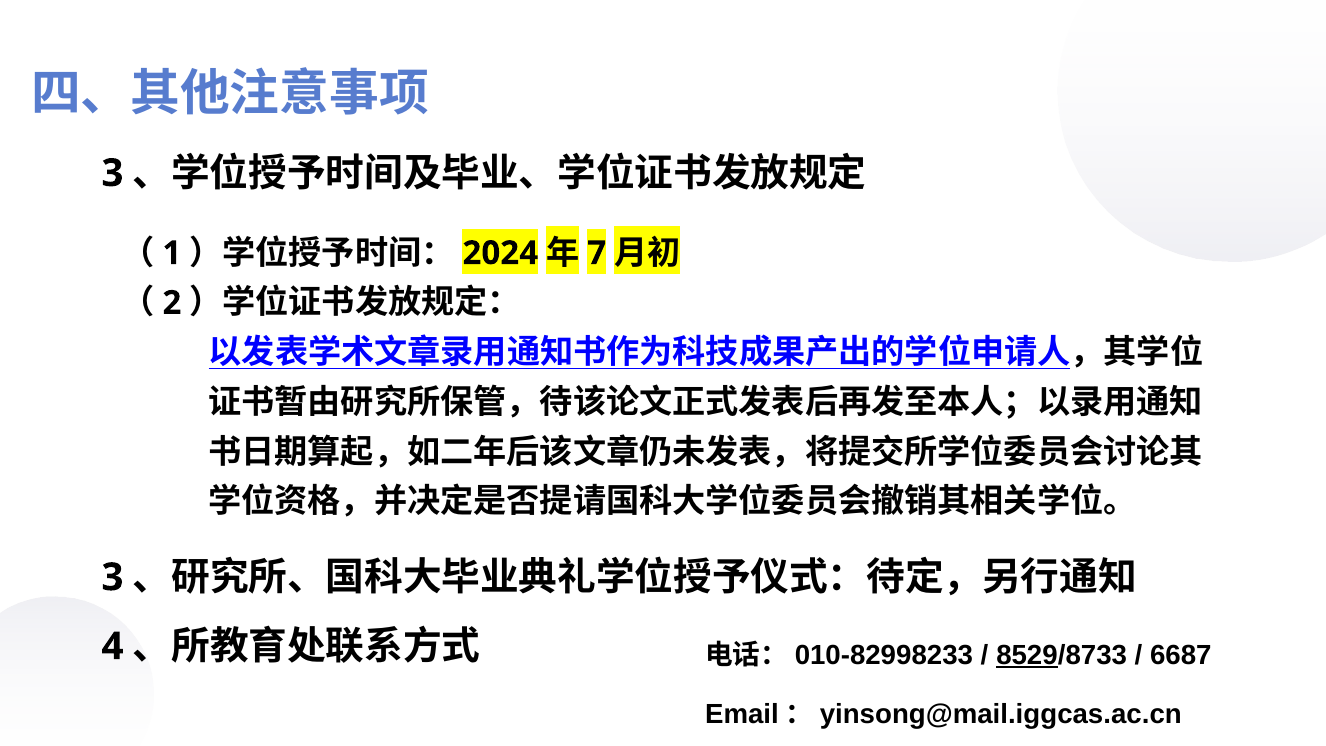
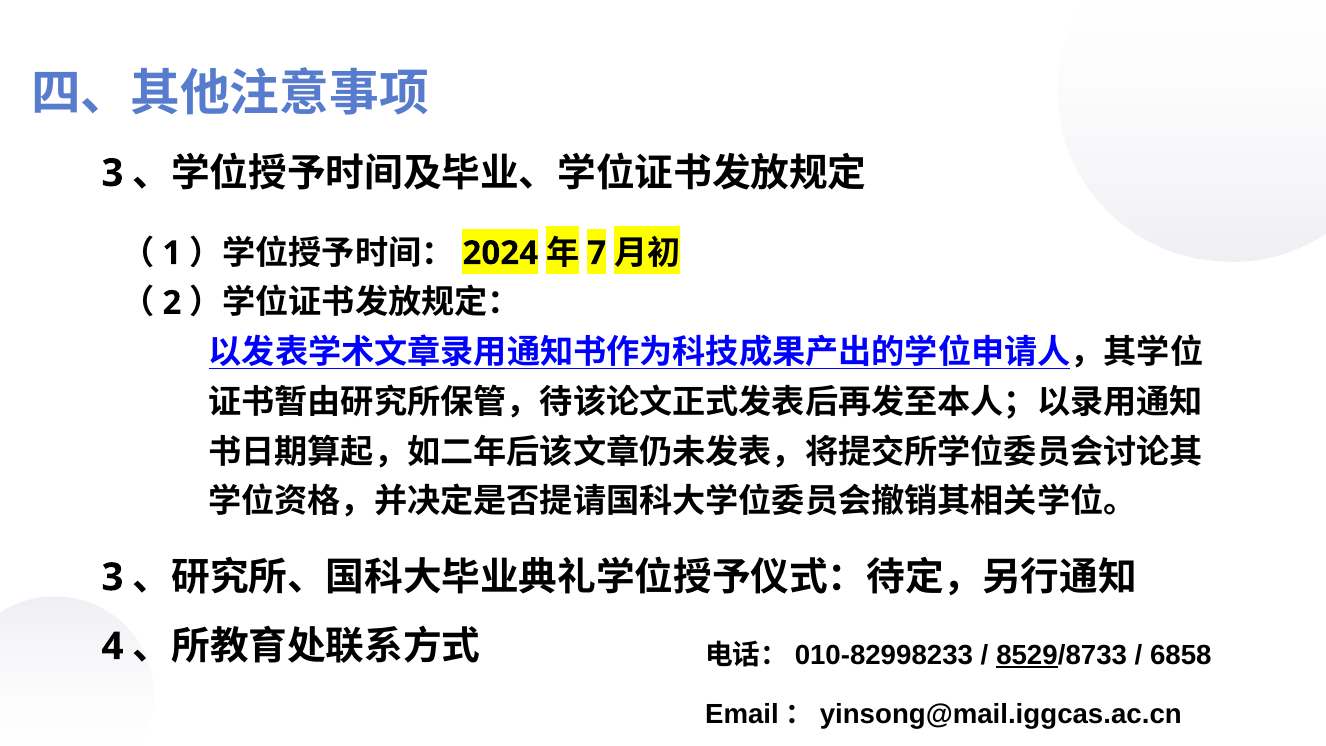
6687: 6687 -> 6858 (1181, 655)
